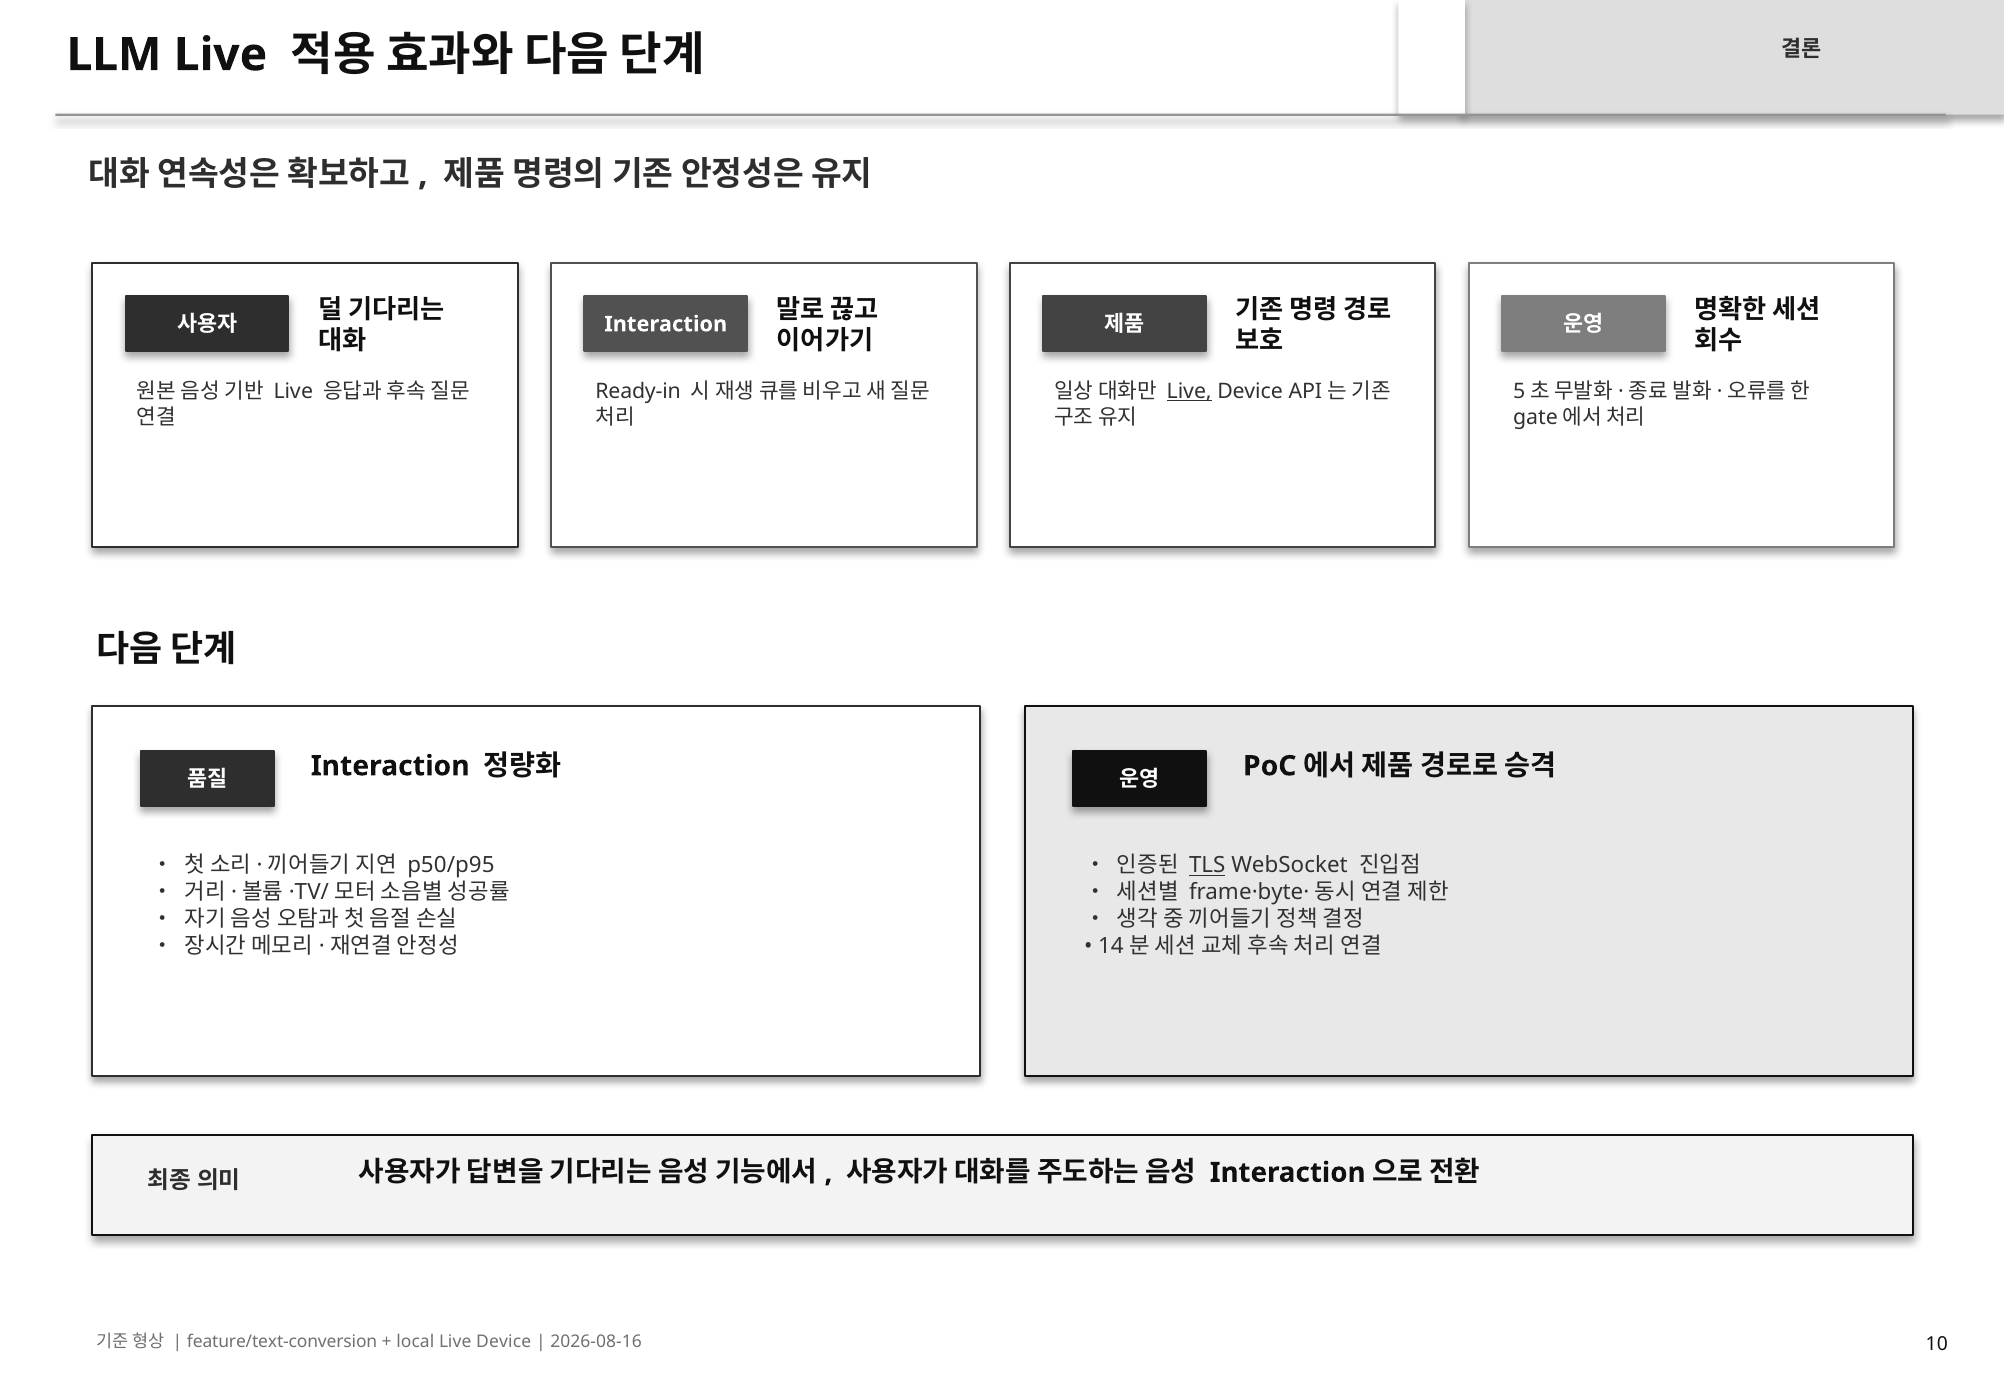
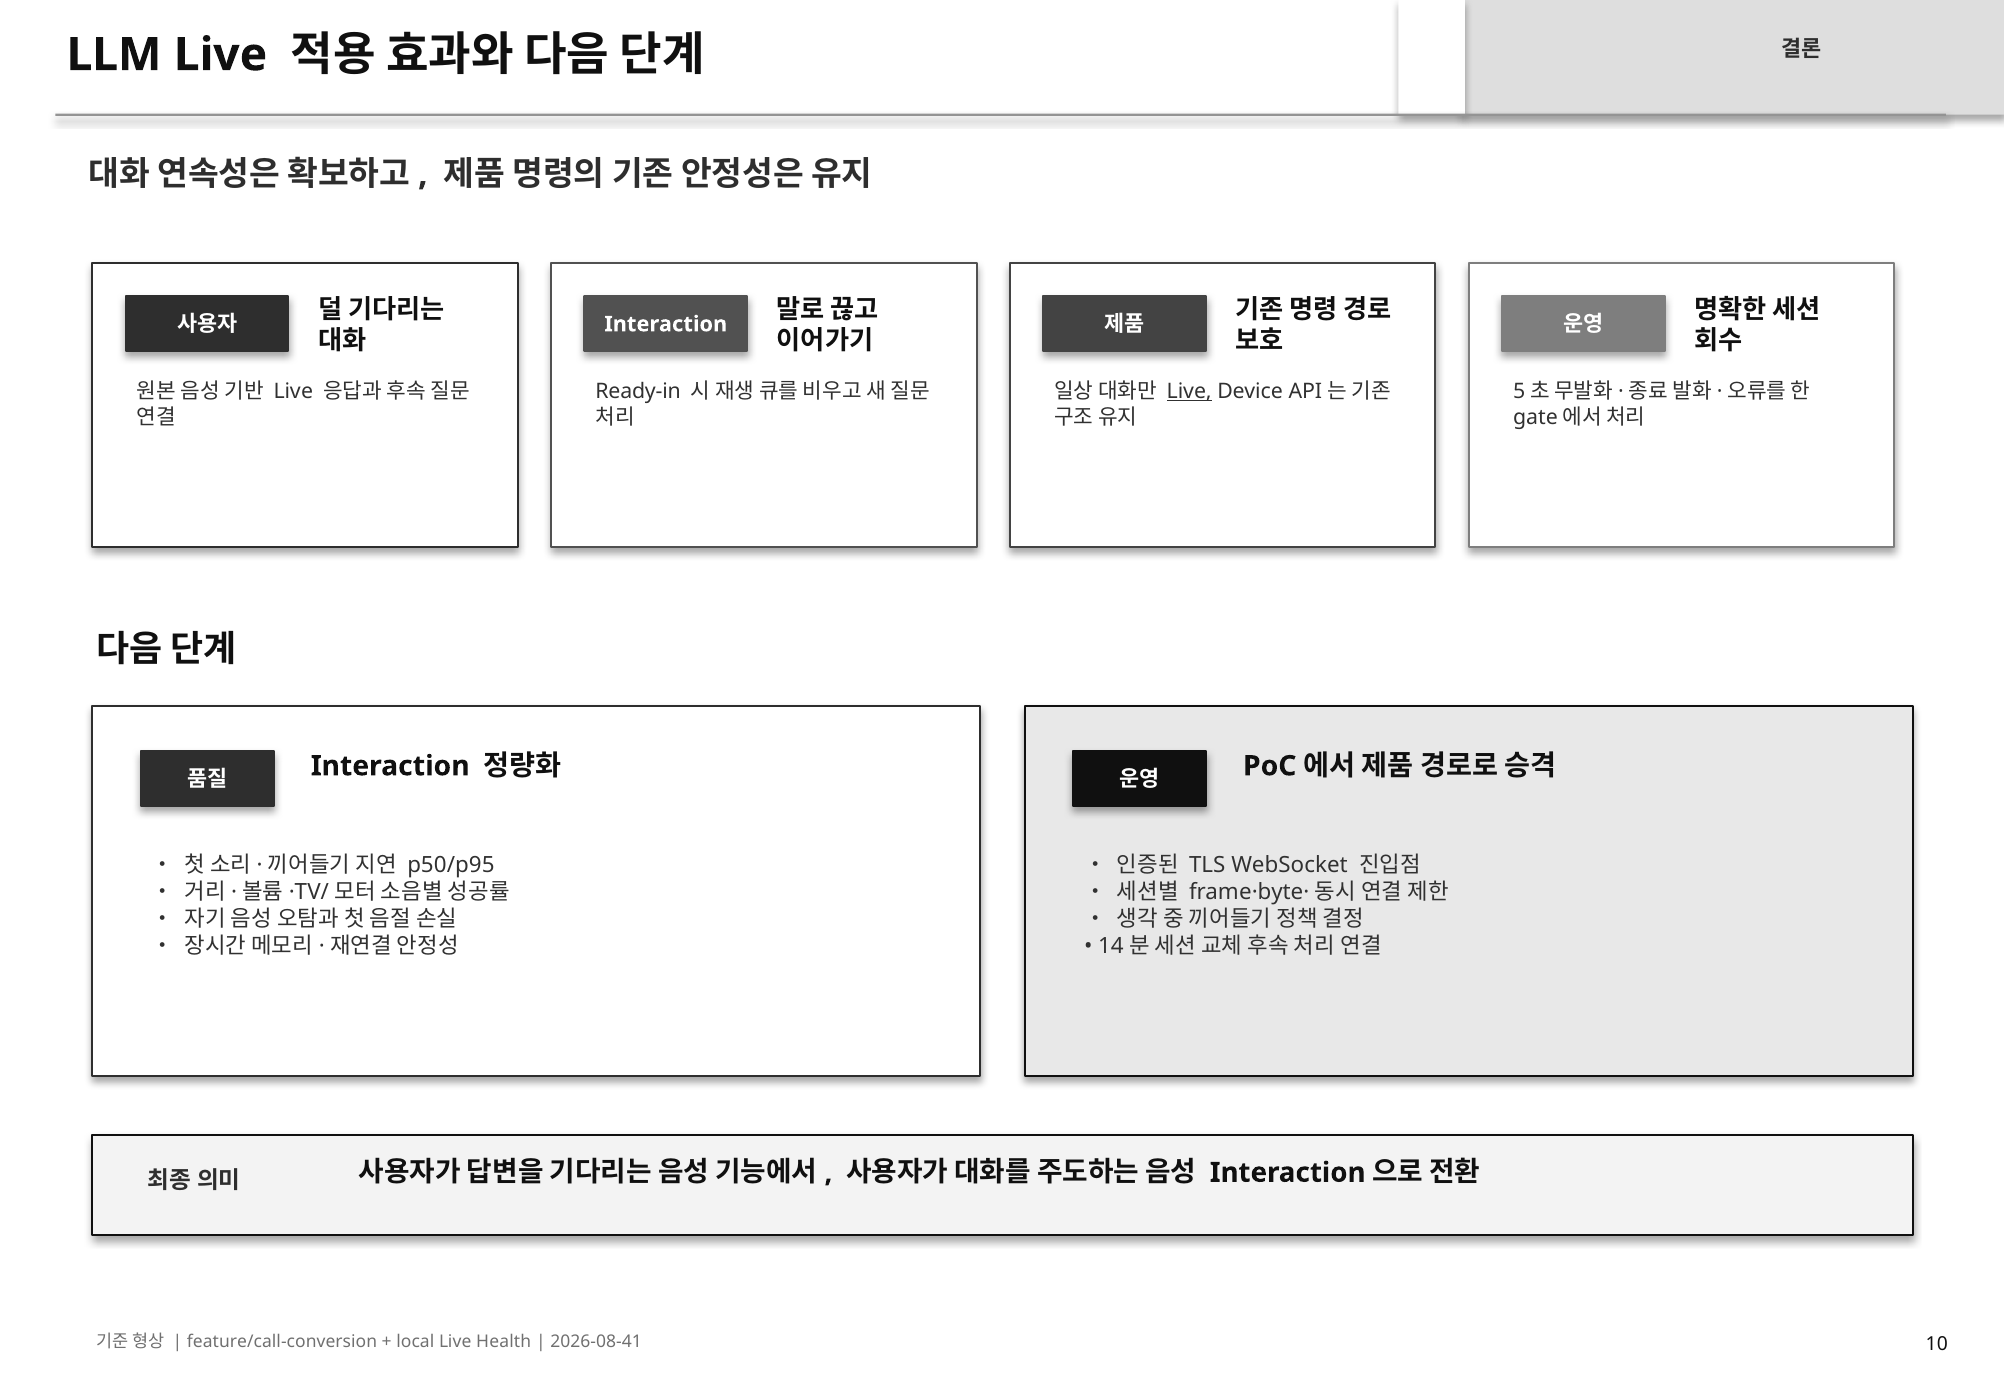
TLS underline: present -> none (1207, 866)
feature/text-conversion: feature/text-conversion -> feature/call-conversion (282, 1342)
local Live Device: Device -> Health (504, 1342)
2026-08-16: 2026-08-16 -> 2026-08-41 (596, 1342)
